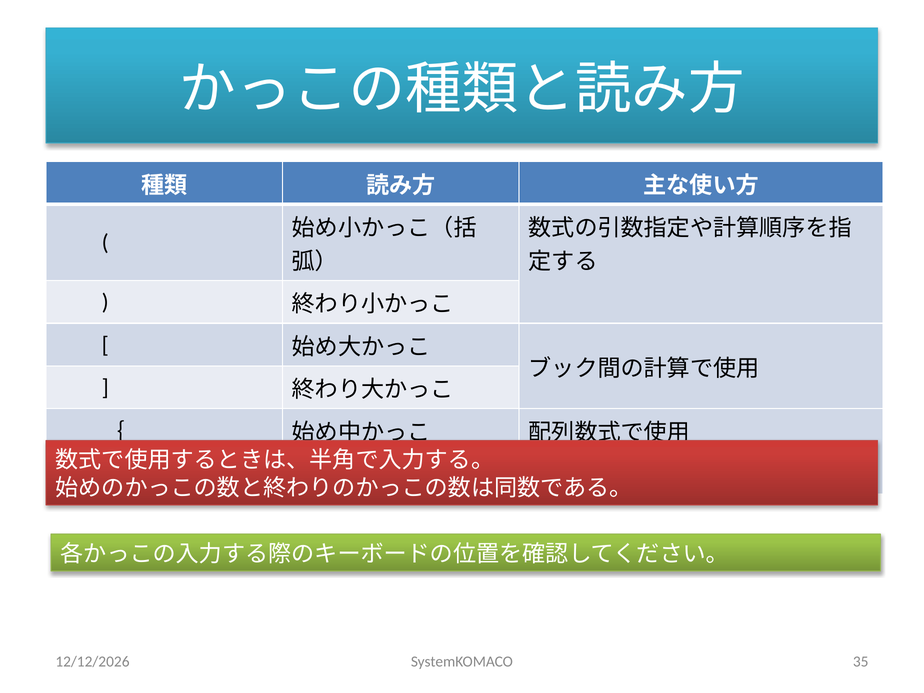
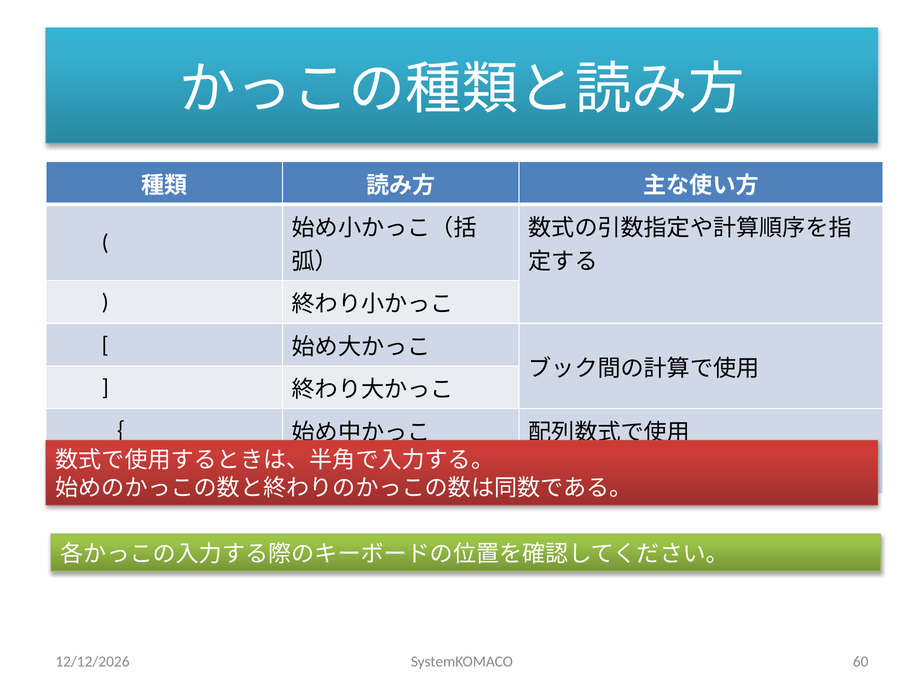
35: 35 -> 60 (861, 662)
